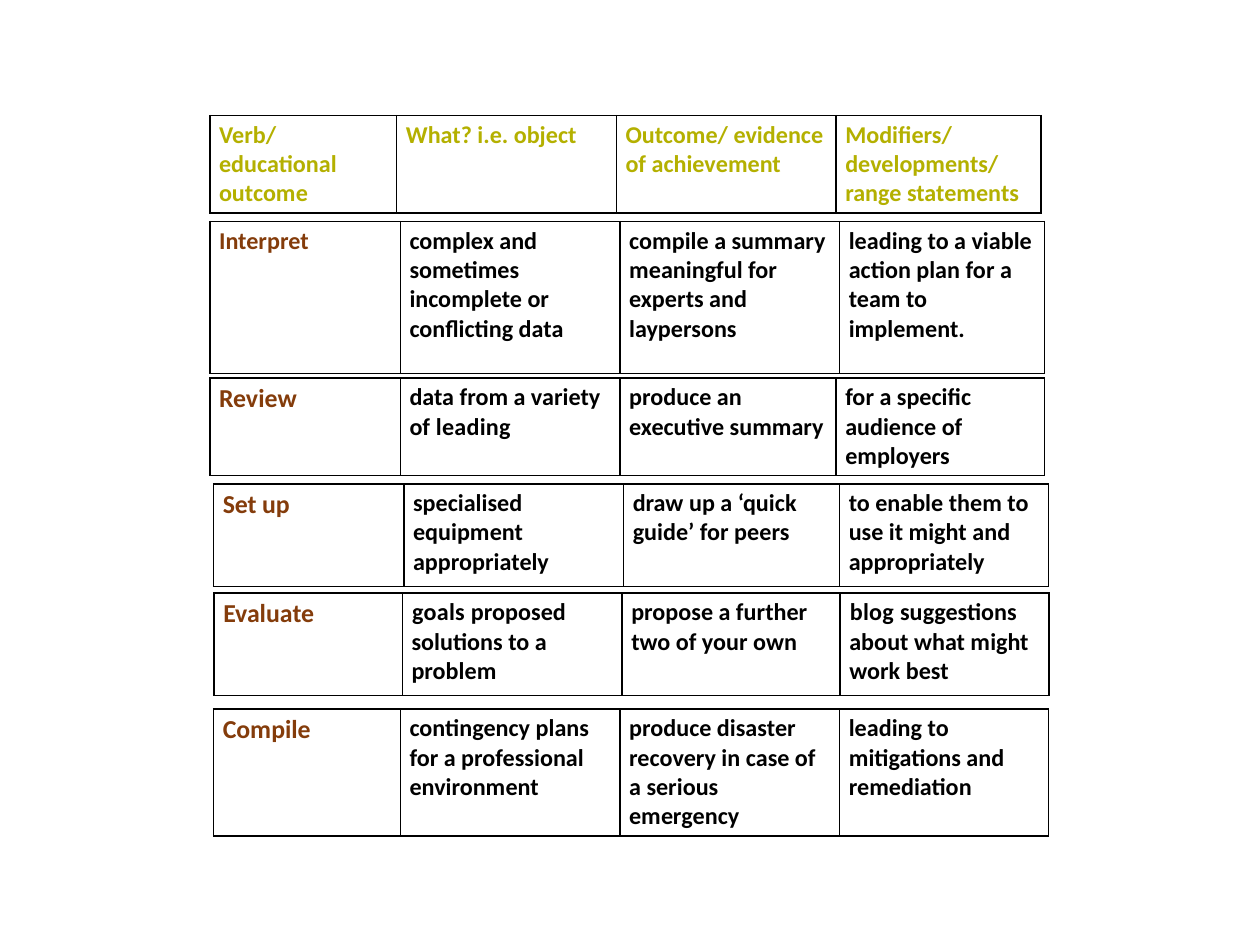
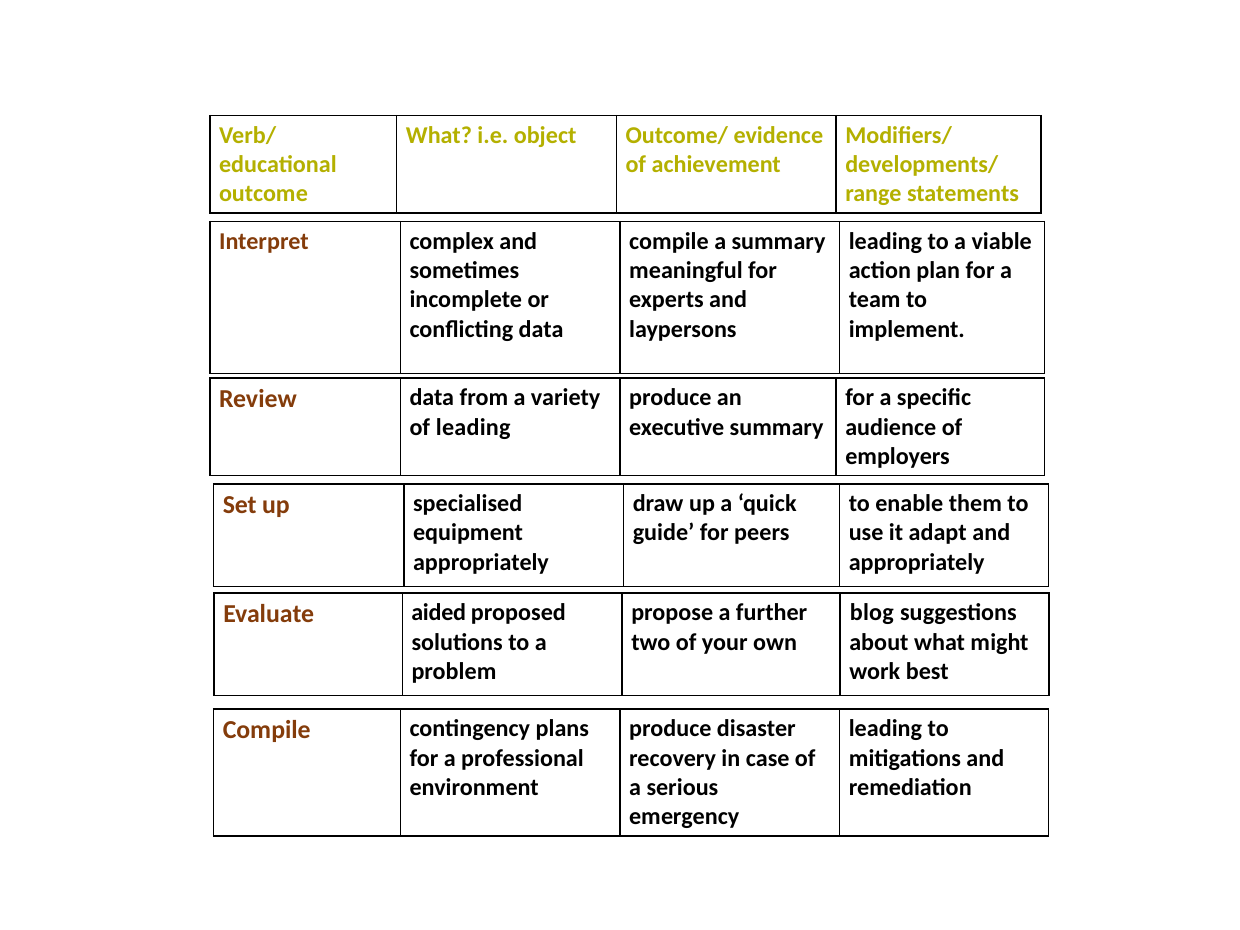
it might: might -> adapt (938, 533)
goals: goals -> aided (439, 613)
